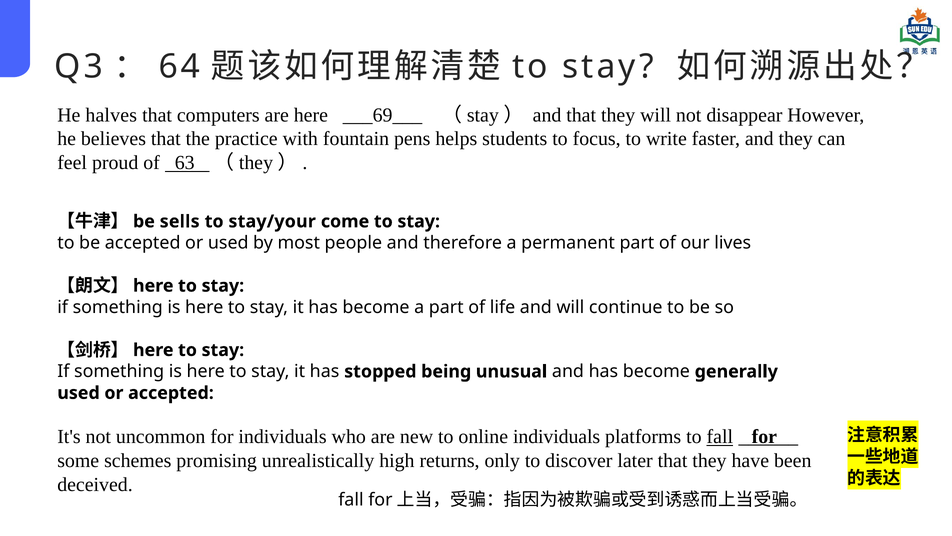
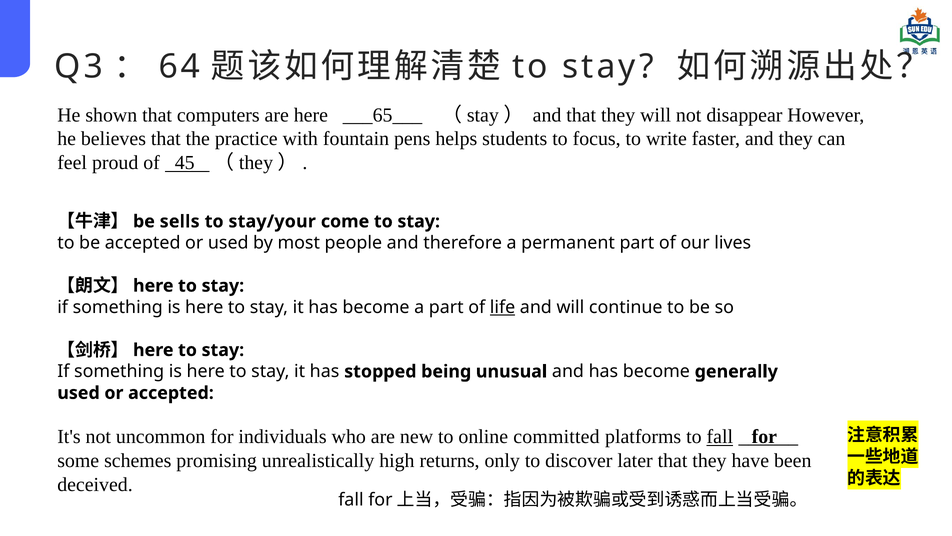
halves: halves -> shown (111, 115)
___69___: ___69___ -> ___65___ (383, 115)
63: 63 -> 45 (185, 163)
life underline: none -> present (503, 307)
online individuals: individuals -> committed (556, 436)
